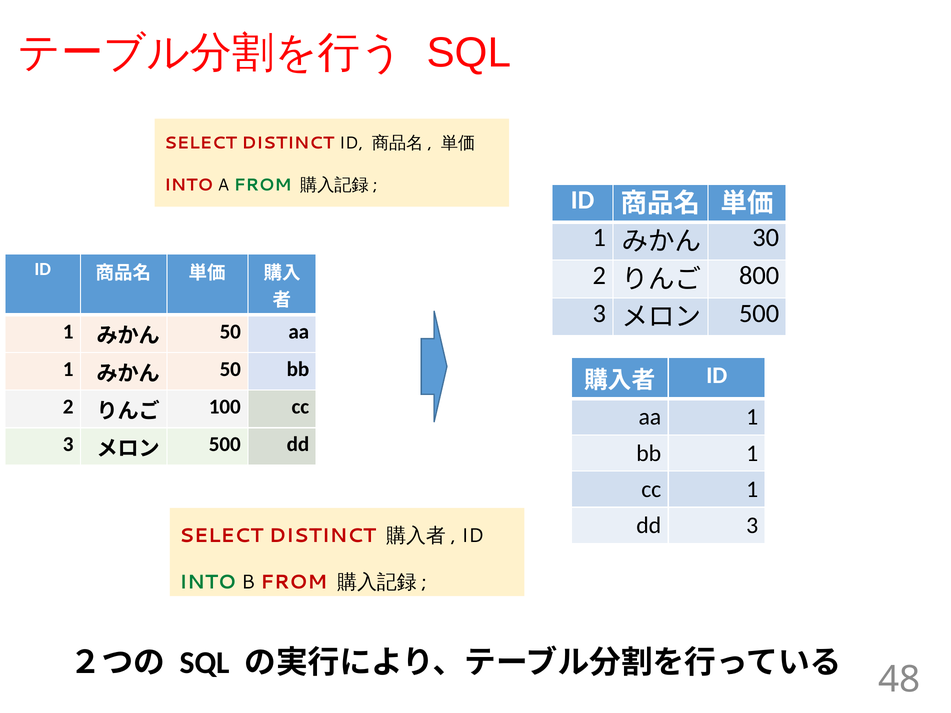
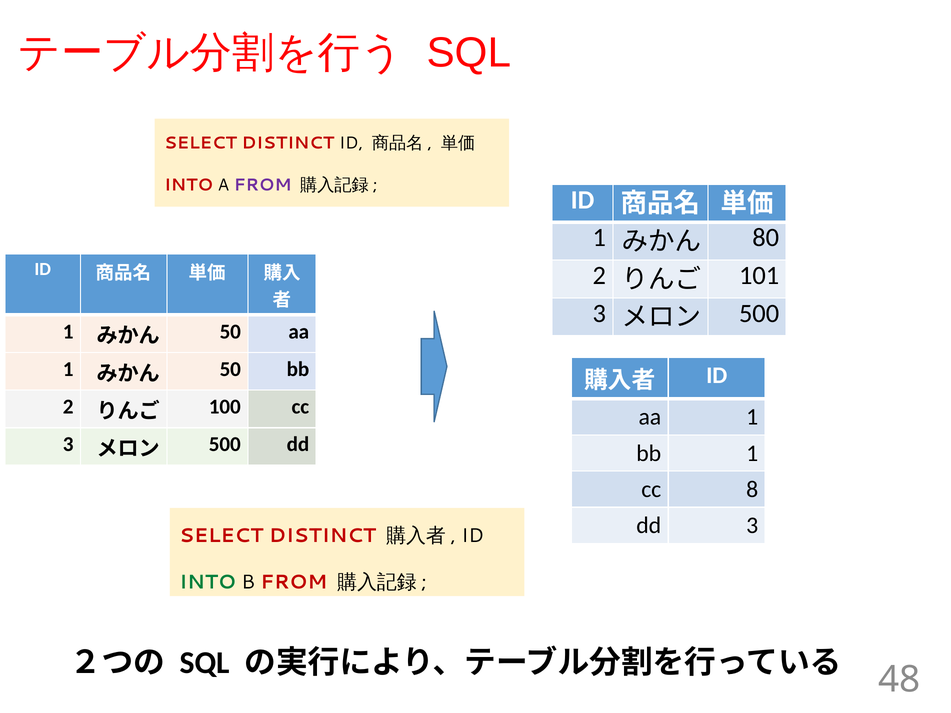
FROM colour: green -> purple (263, 185)
30: 30 -> 80 (766, 238)
800: 800 -> 101 (759, 276)
cc 1: 1 -> 8 (752, 490)
